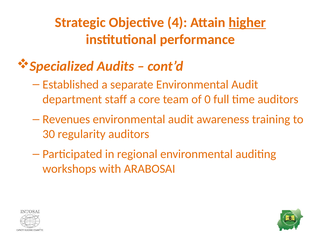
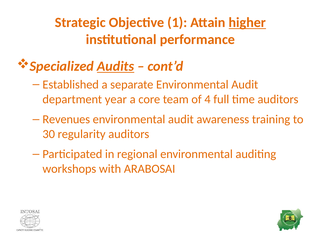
4: 4 -> 1 (177, 23)
Audits underline: none -> present (116, 66)
staff: staff -> year (116, 99)
0: 0 -> 4 (208, 99)
